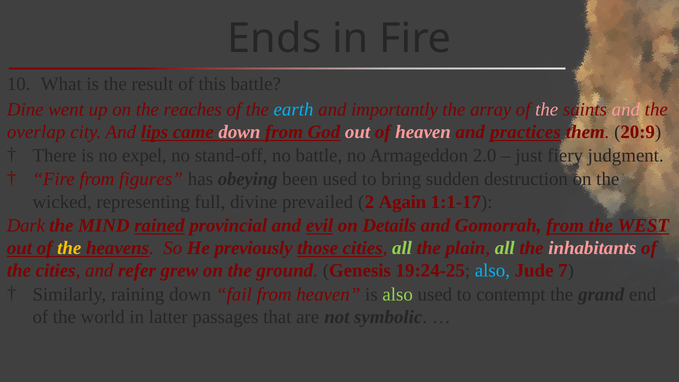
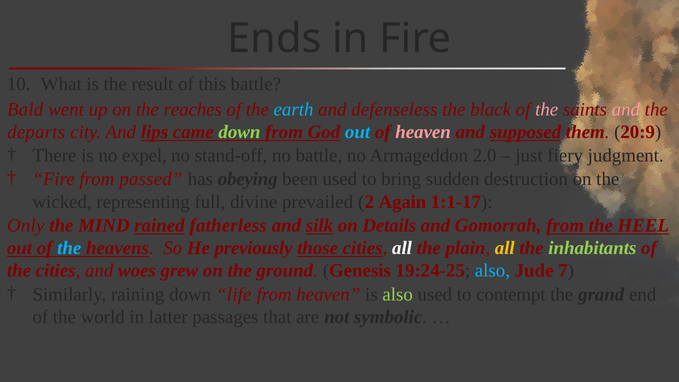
Dine: Dine -> Bald (25, 109)
importantly: importantly -> defenseless (394, 109)
array: array -> black (491, 109)
overlap: overlap -> departs (36, 132)
down colour: pink -> light green (239, 132)
out colour: pink -> light blue (358, 132)
practices: practices -> supposed (526, 132)
figures: figures -> passed (151, 179)
Dark: Dark -> Only (26, 225)
provincial: provincial -> fatherless (228, 225)
evil: evil -> silk (320, 225)
WEST: WEST -> HEEL (643, 225)
the colour: yellow -> light blue (69, 248)
all colour: light green -> white (402, 248)
all colour: light green -> yellow (505, 248)
inhabitants colour: pink -> light green (592, 248)
refer: refer -> woes (137, 271)
fail: fail -> life (234, 294)
